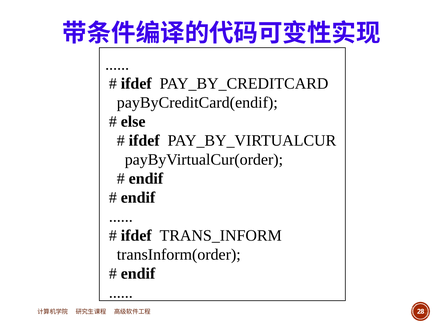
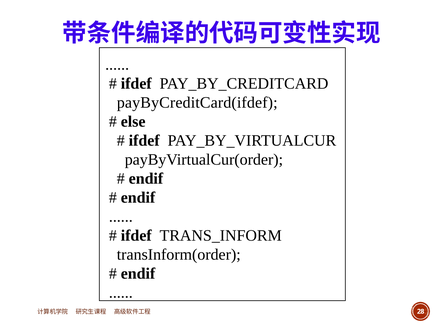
payByCreditCard(endif: payByCreditCard(endif -> payByCreditCard(ifdef (197, 102)
